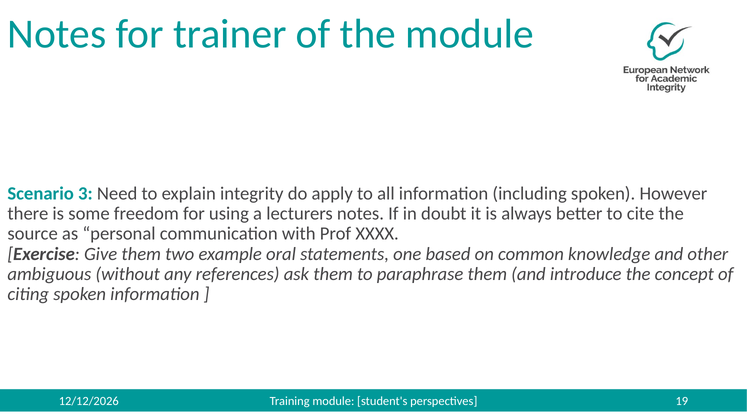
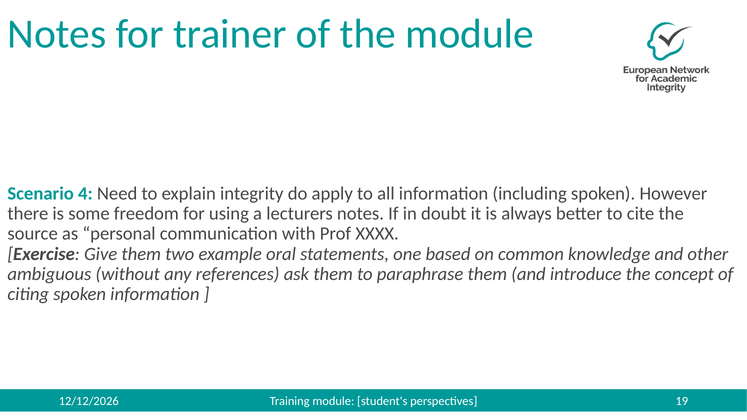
3: 3 -> 4 (85, 193)
